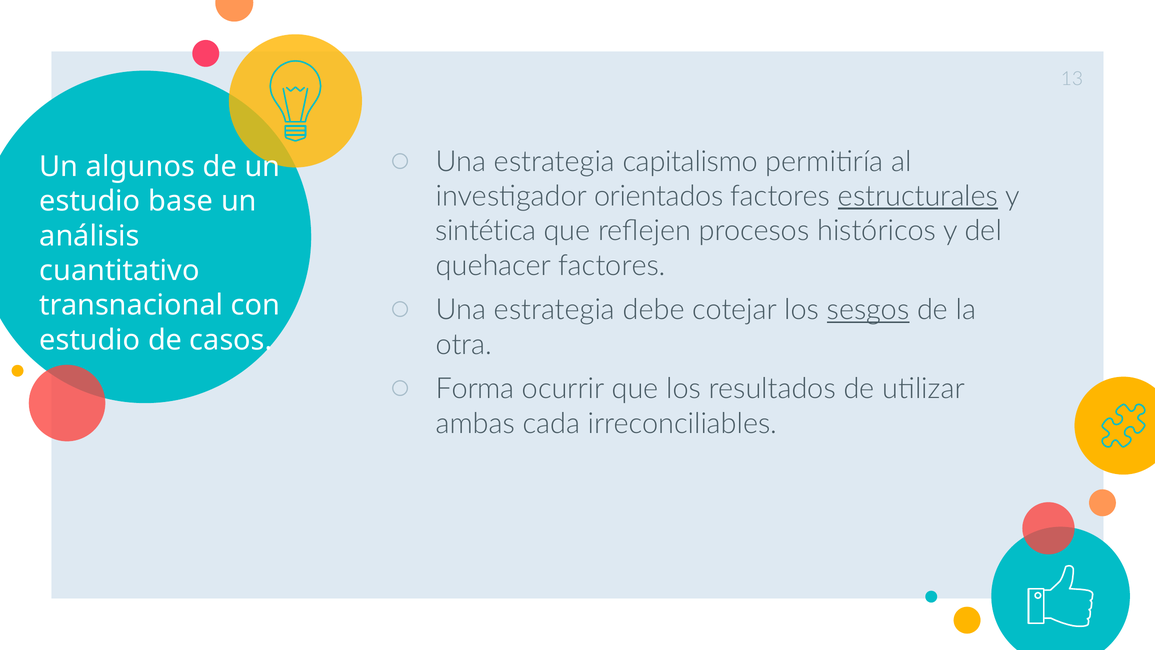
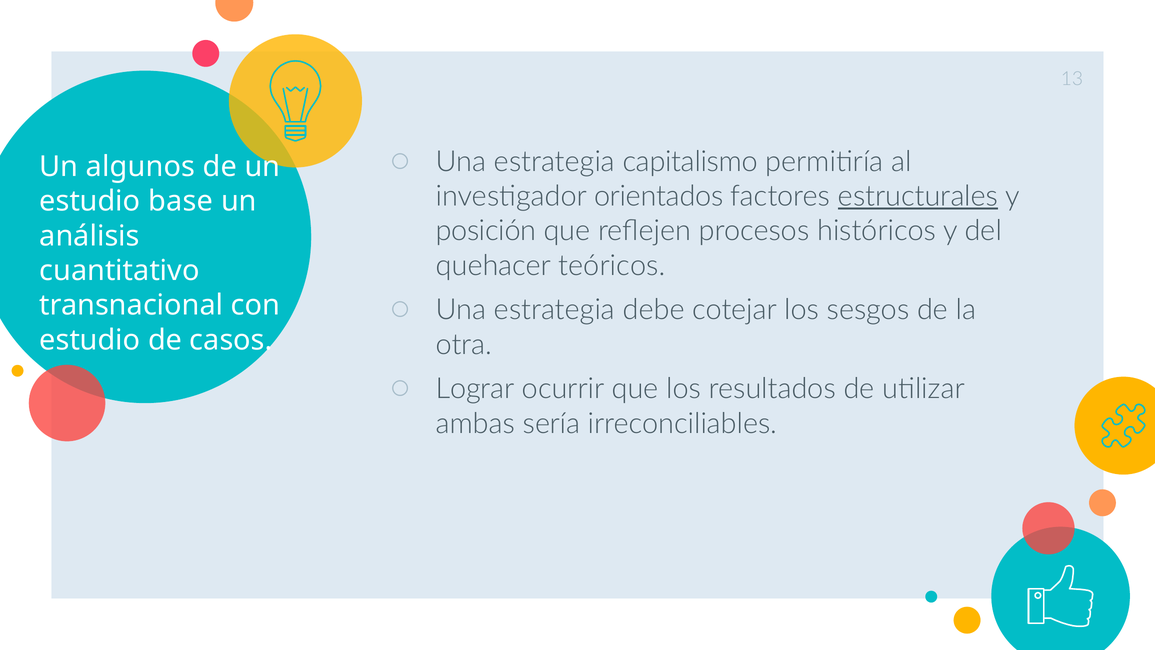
sintética: sintética -> posición (486, 231)
quehacer factores: factores -> teóricos (612, 265)
sesgos underline: present -> none (868, 310)
Forma: Forma -> Lograr (475, 389)
cada: cada -> sería (552, 423)
